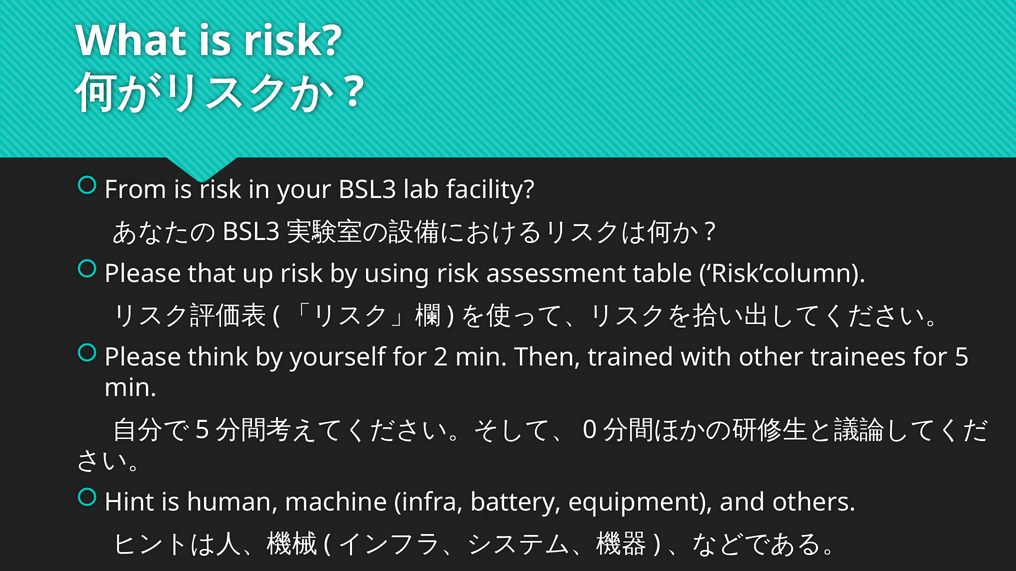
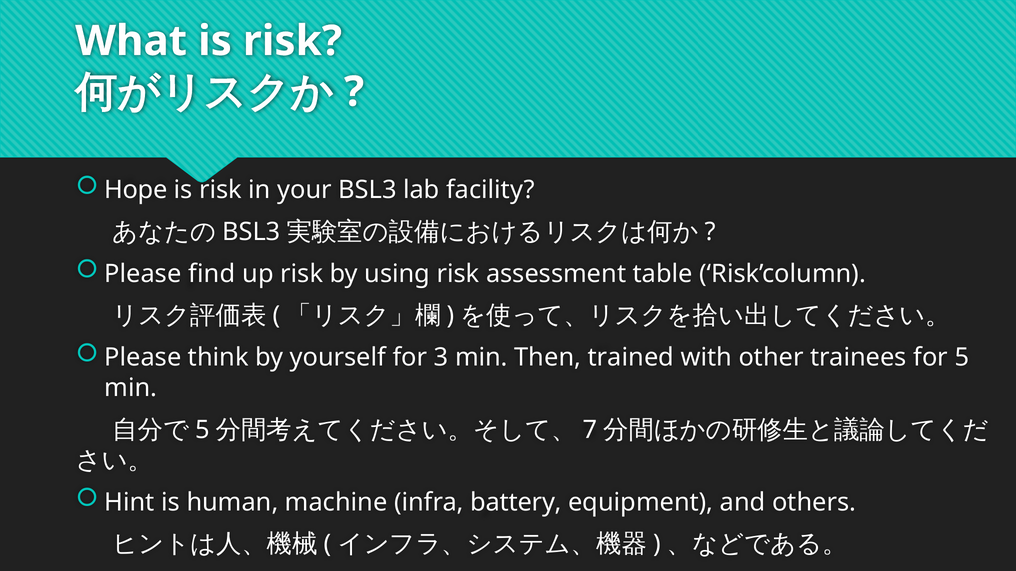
From: From -> Hope (136, 190)
that: that -> find (212, 274)
2: 2 -> 3 (441, 358)
0: 0 -> 7 (590, 430)
